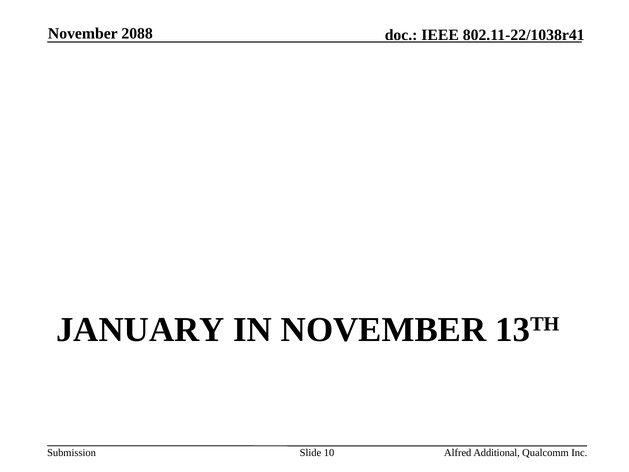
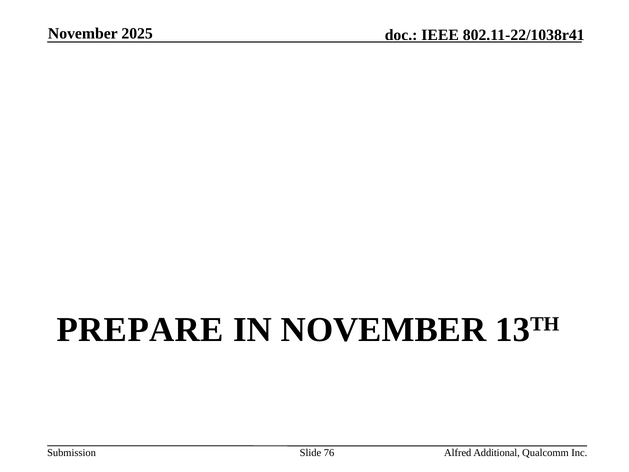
2088: 2088 -> 2025 (137, 33)
JANUARY: JANUARY -> PREPARE (140, 330)
10: 10 -> 76 (329, 452)
